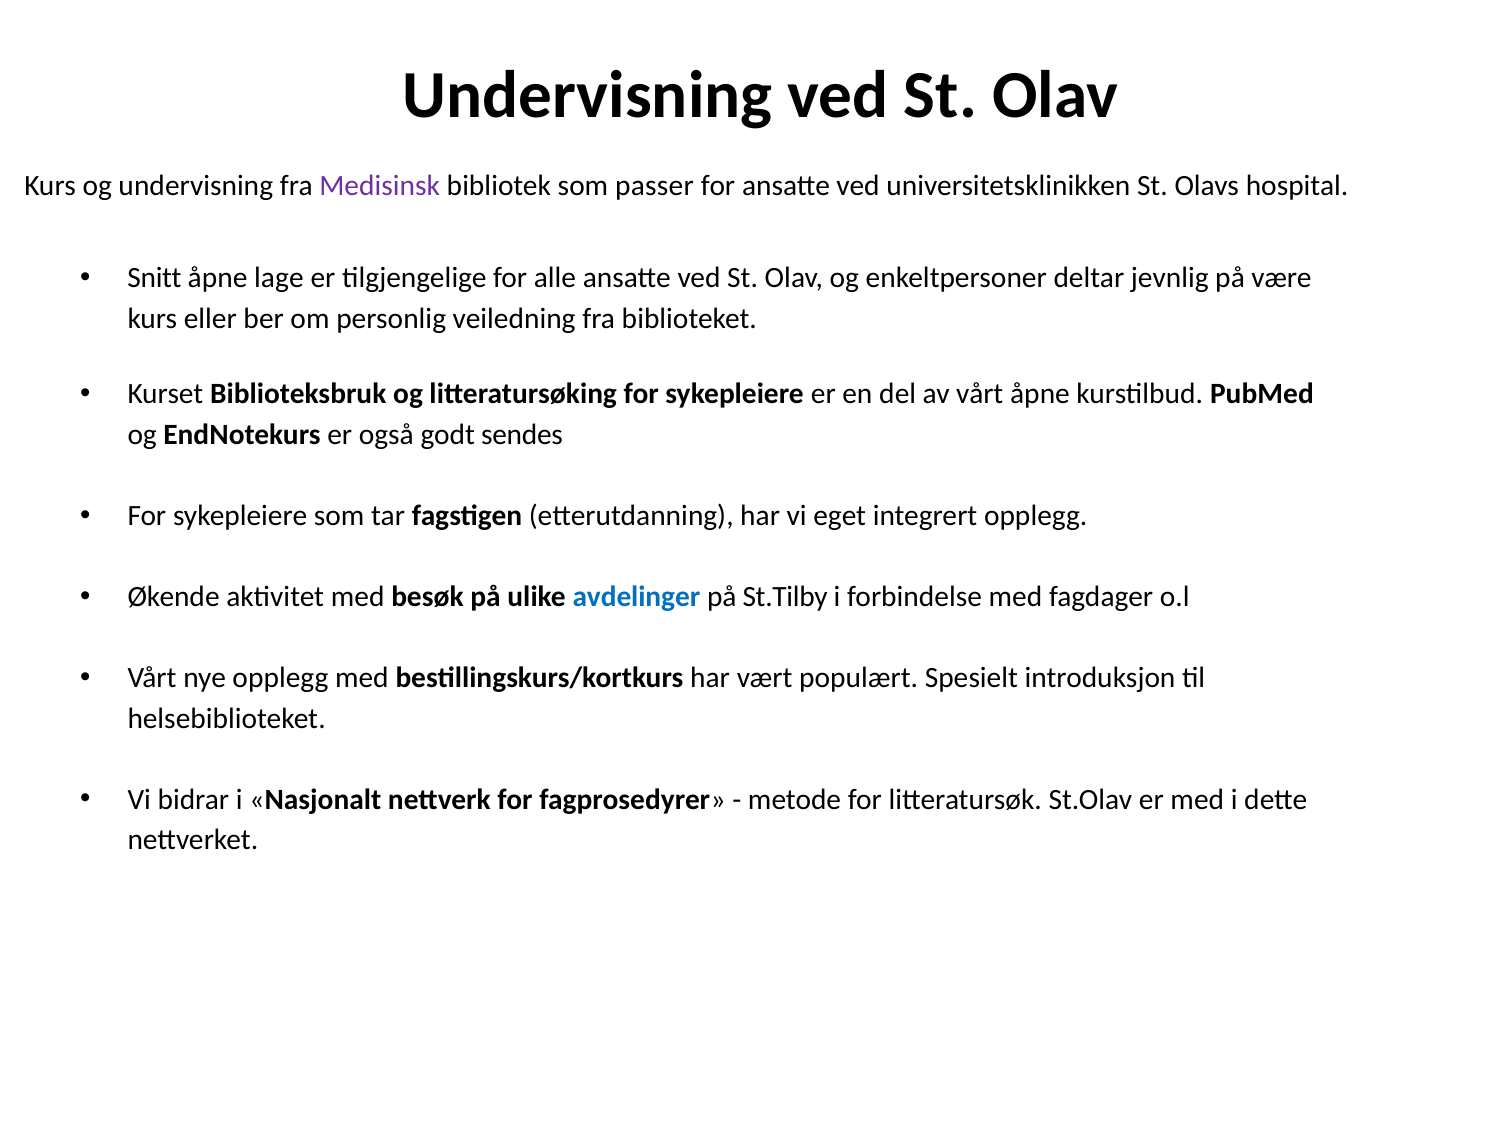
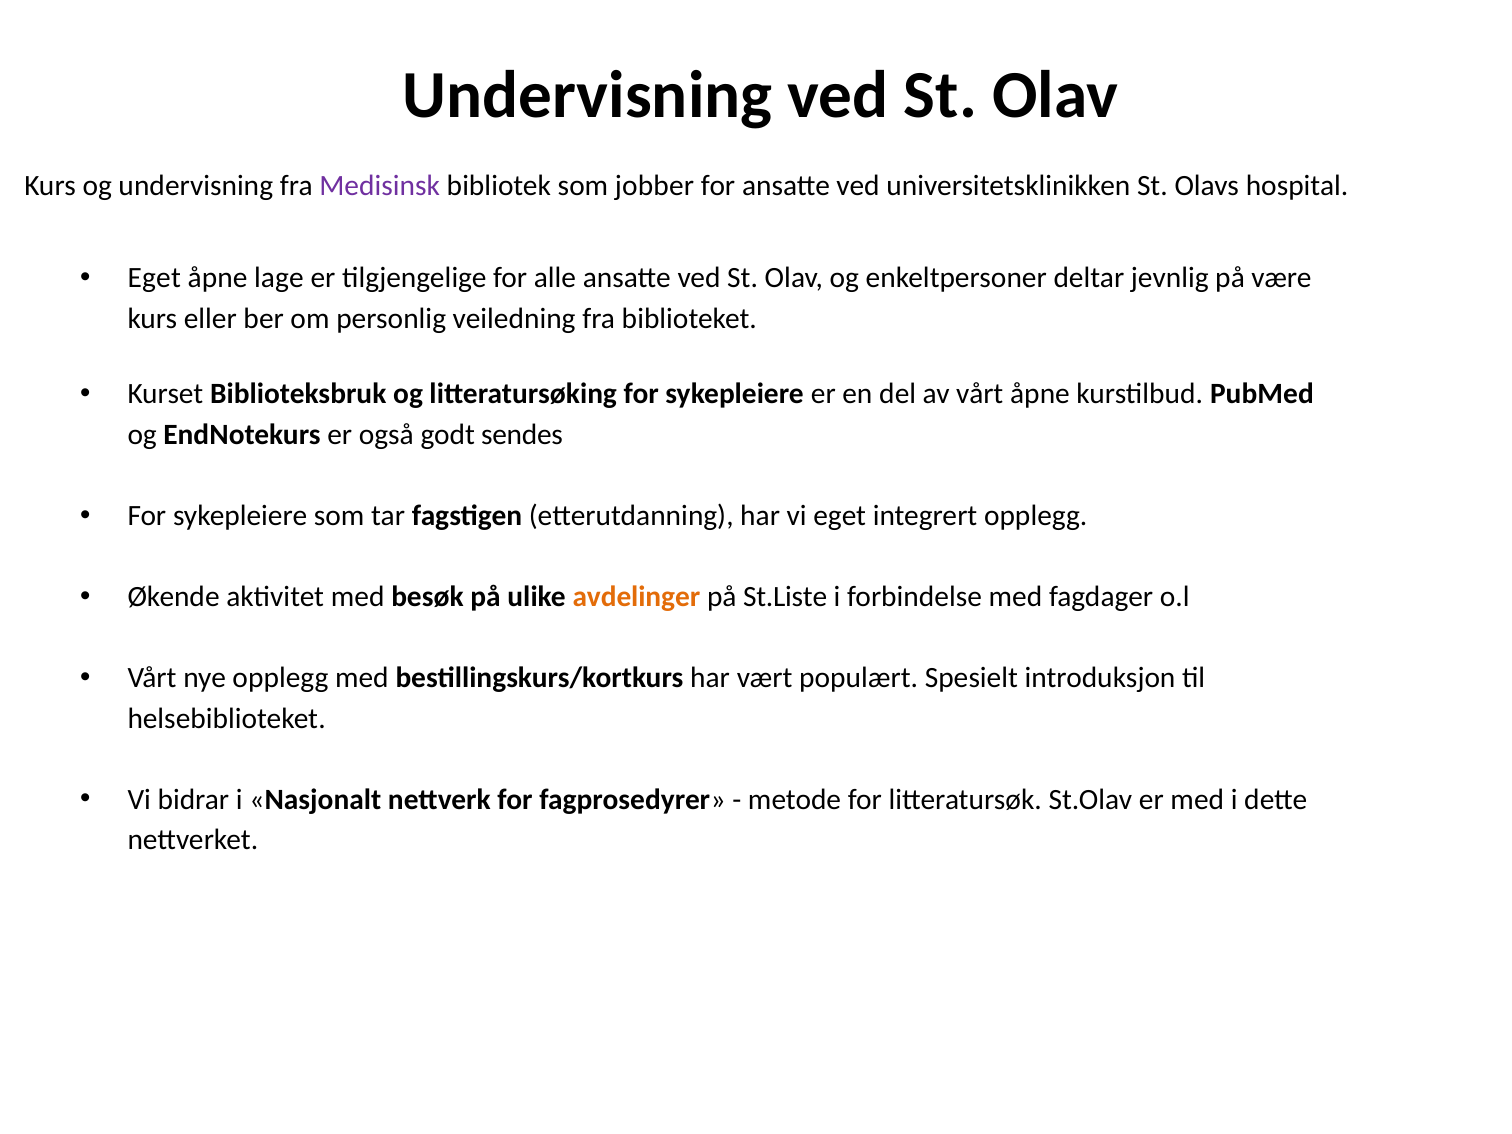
passer: passer -> jobber (654, 186)
Snitt: Snitt -> Eget (154, 278)
avdelinger colour: blue -> orange (636, 597)
St.Tilby: St.Tilby -> St.Liste (785, 597)
